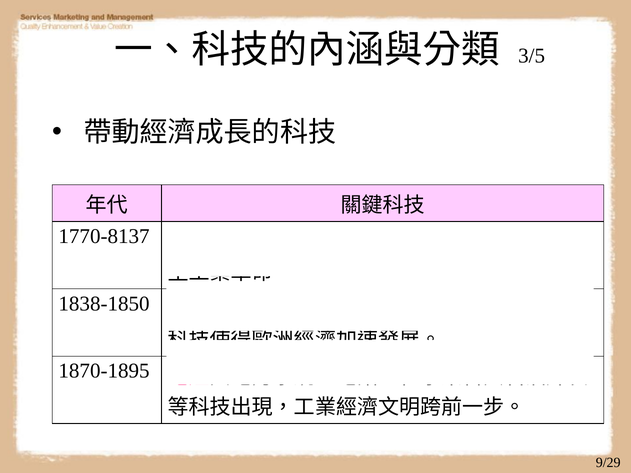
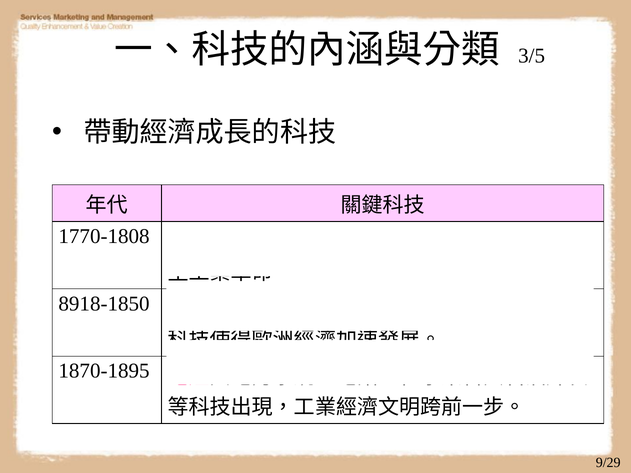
1770-8137: 1770-8137 -> 1770-1808 (104, 237)
1838-1850: 1838-1850 -> 8918-1850 (104, 304)
